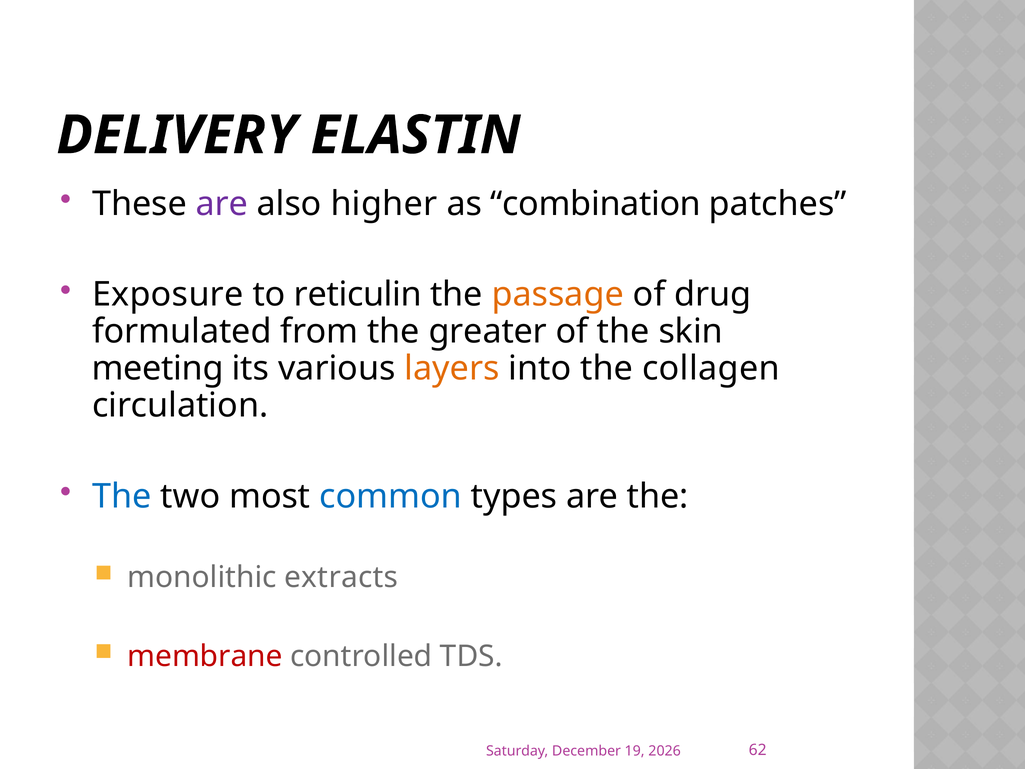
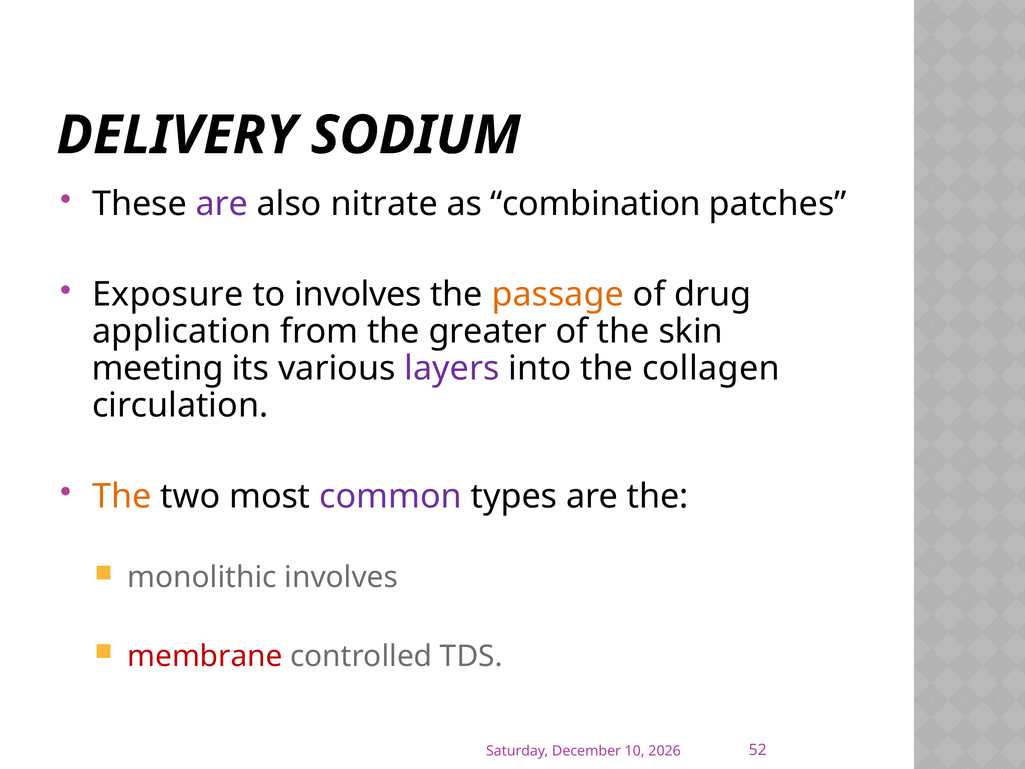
ELASTIN: ELASTIN -> SODIUM (416, 135)
higher: higher -> nitrate (384, 204)
to reticulin: reticulin -> involves (358, 295)
formulated: formulated -> application (182, 331)
layers colour: orange -> purple (452, 368)
The colour: blue -> orange (122, 496)
common colour: blue -> purple (391, 496)
monolithic extracts: extracts -> involves (341, 577)
19: 19 -> 10 (635, 751)
62: 62 -> 52 (758, 750)
